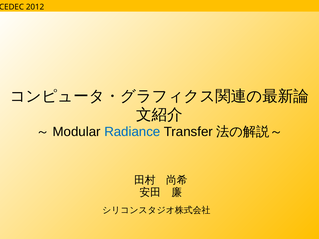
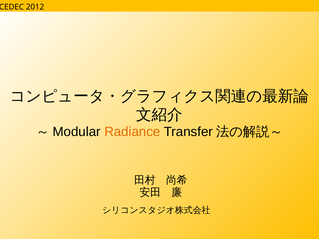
Radiance colour: blue -> orange (132, 132)
